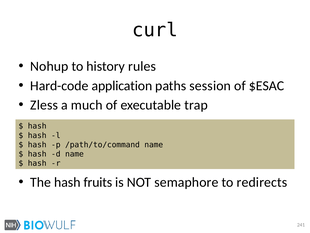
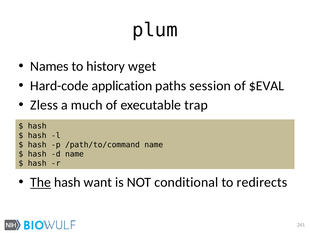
curl: curl -> plum (155, 30)
Nohup: Nohup -> Names (49, 66)
rules: rules -> wget (142, 66)
$ESAC: $ESAC -> $EVAL (266, 86)
The underline: none -> present (41, 182)
fruits: fruits -> want (98, 182)
semaphore: semaphore -> conditional (186, 182)
